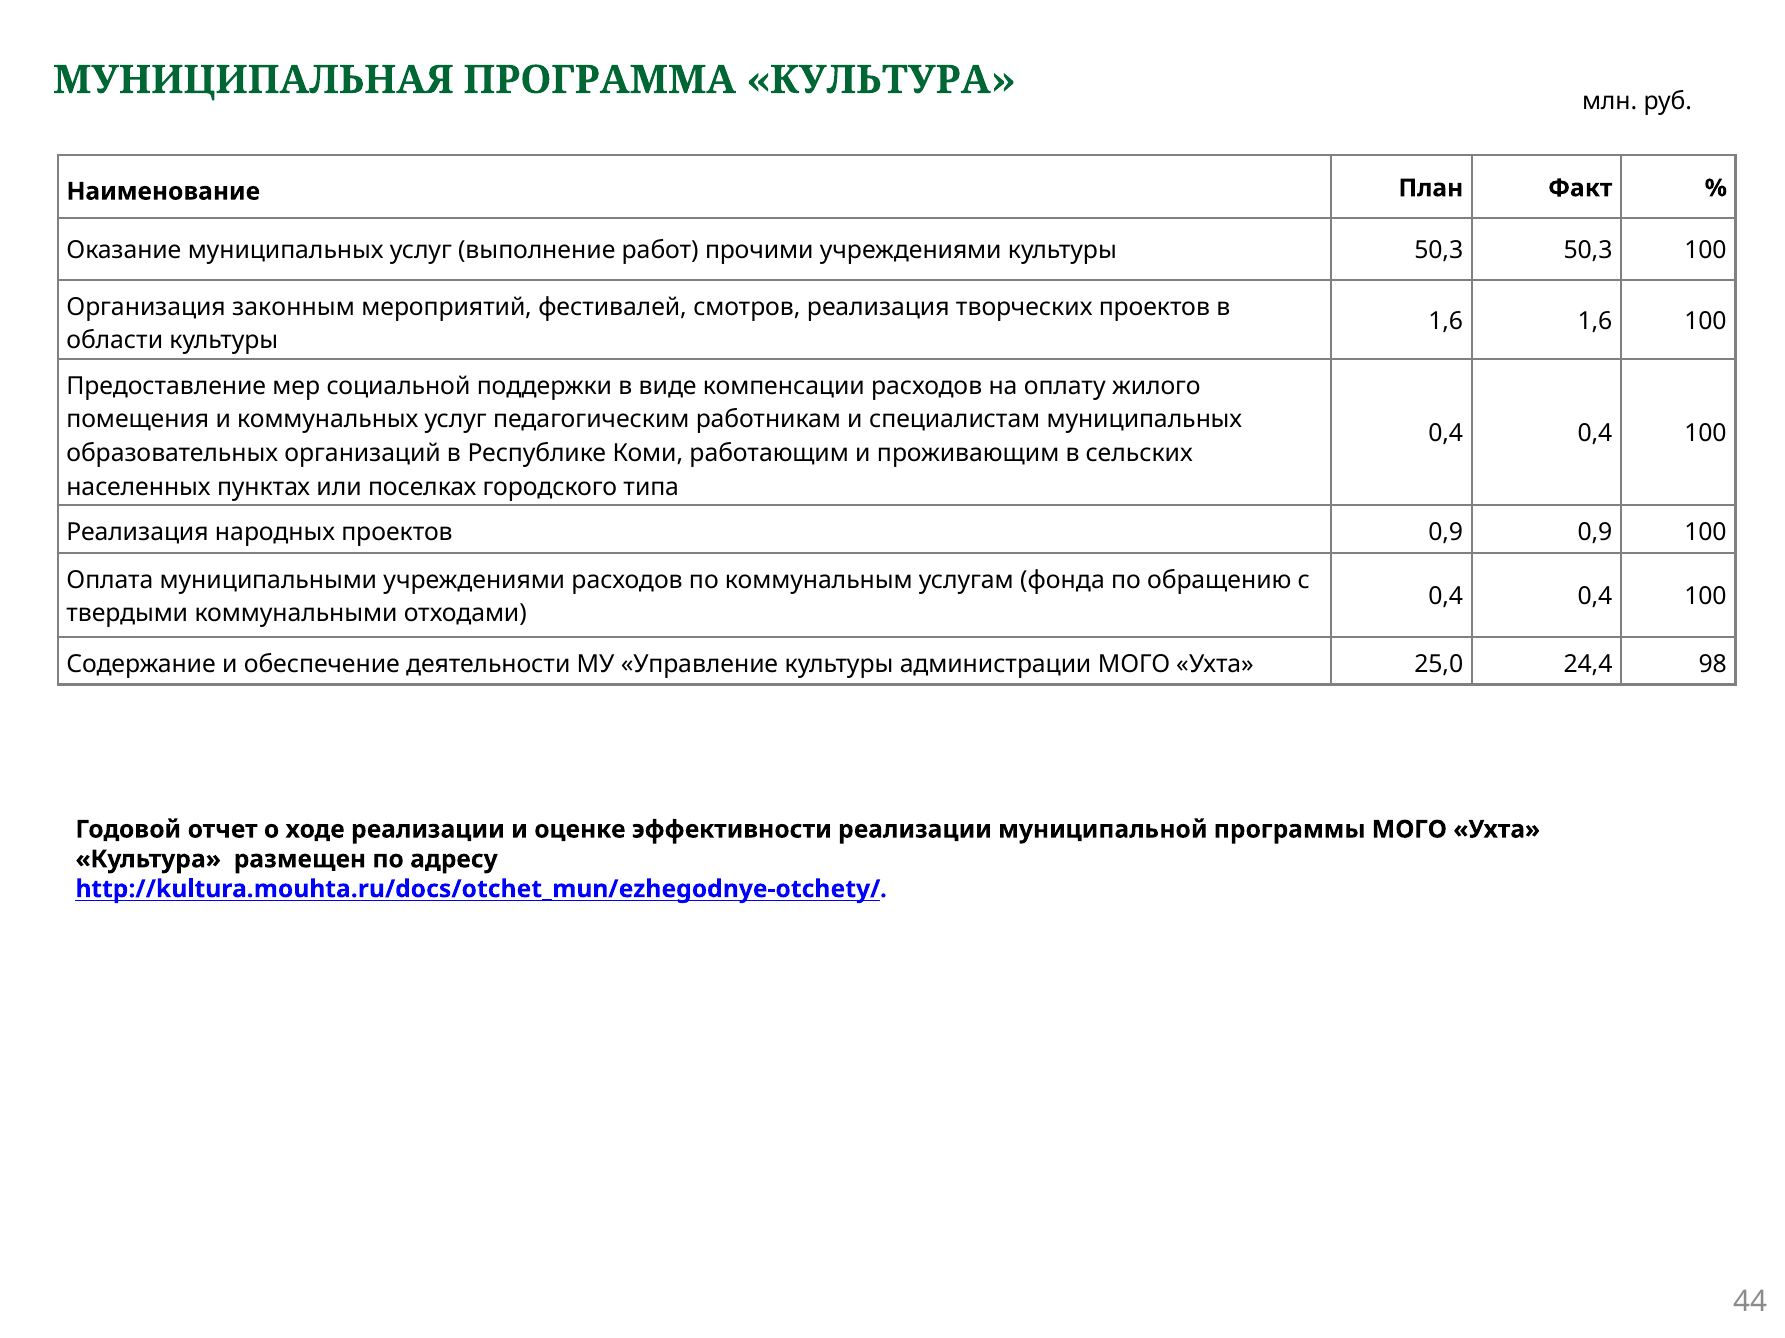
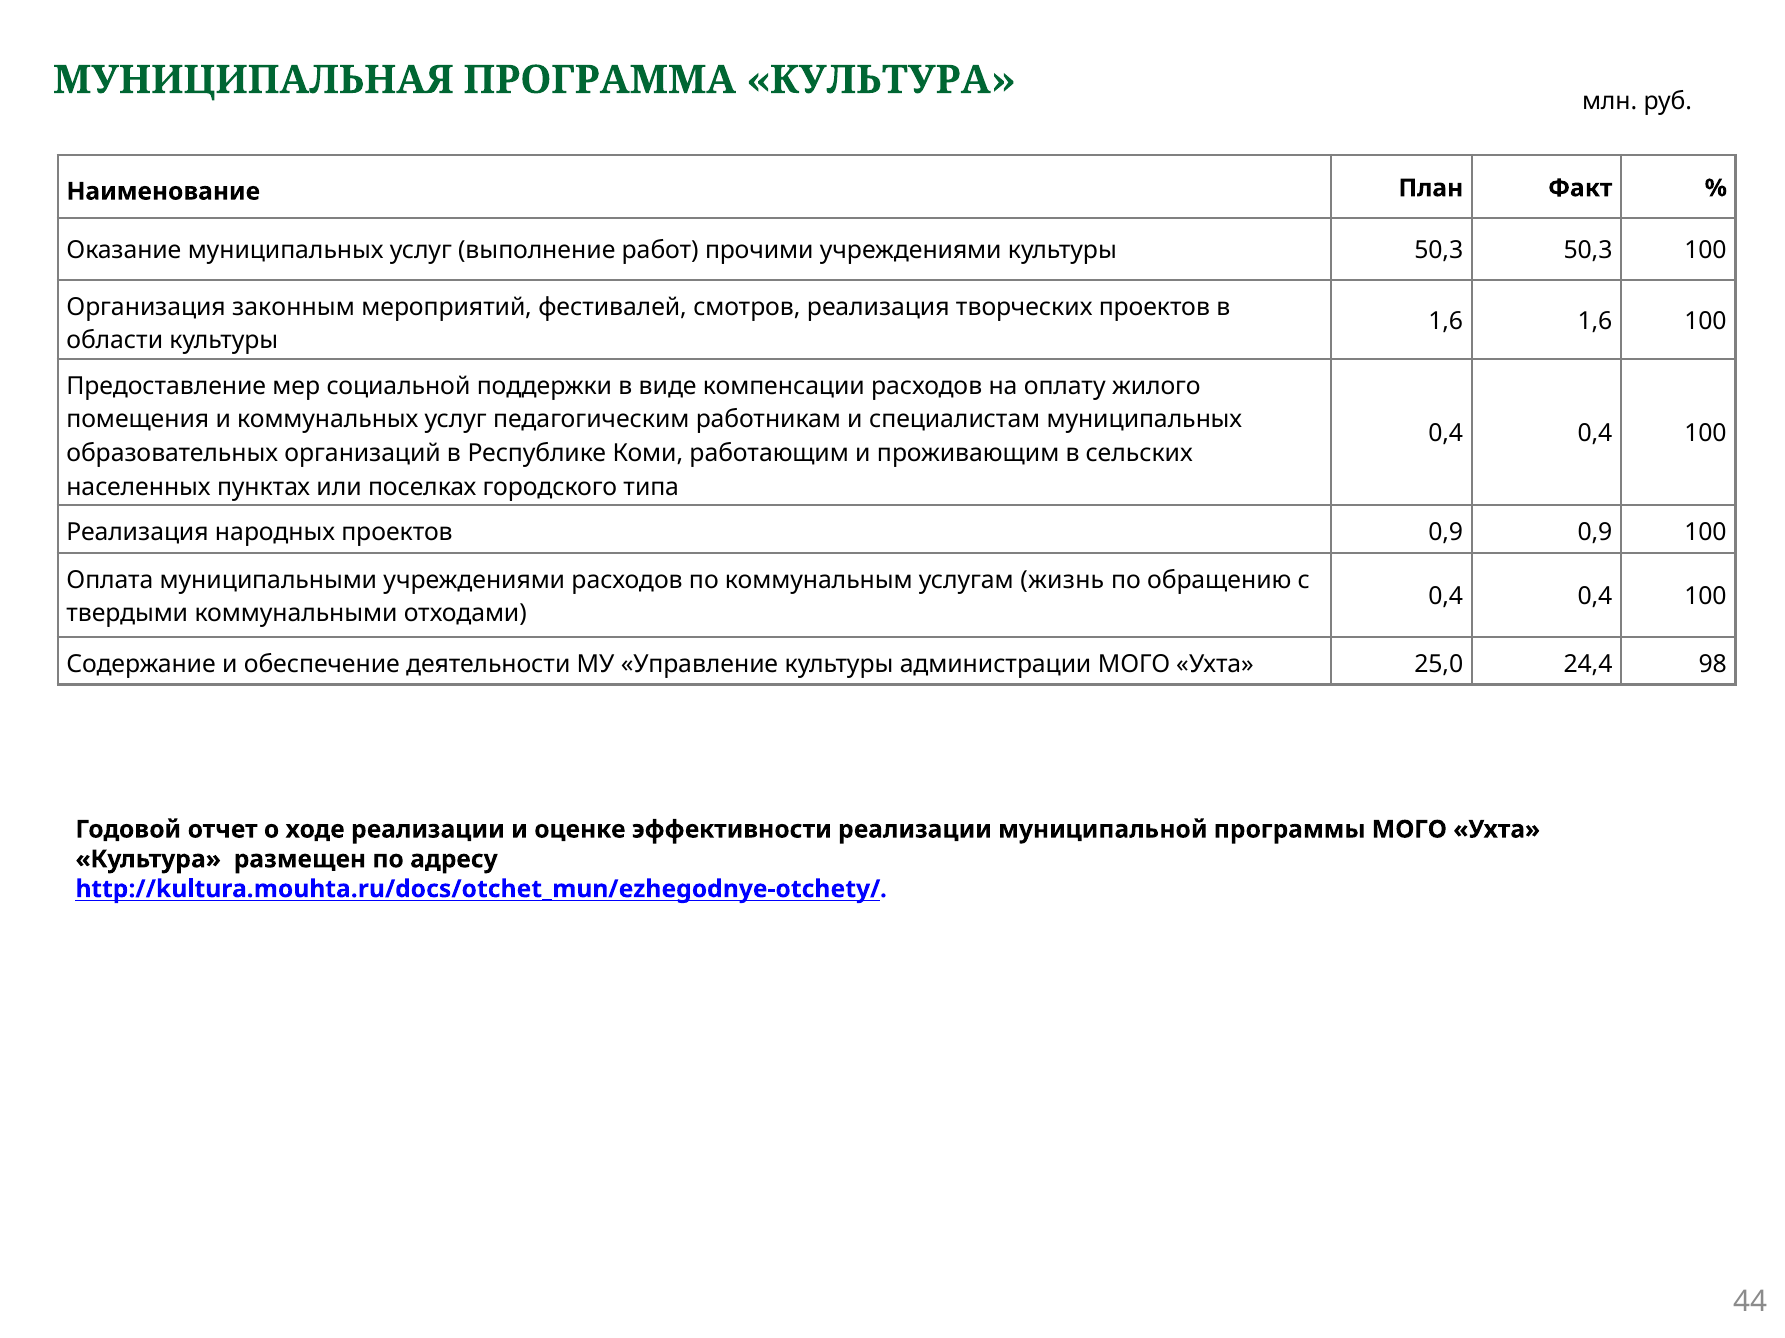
фонда: фонда -> жизнь (1062, 580)
